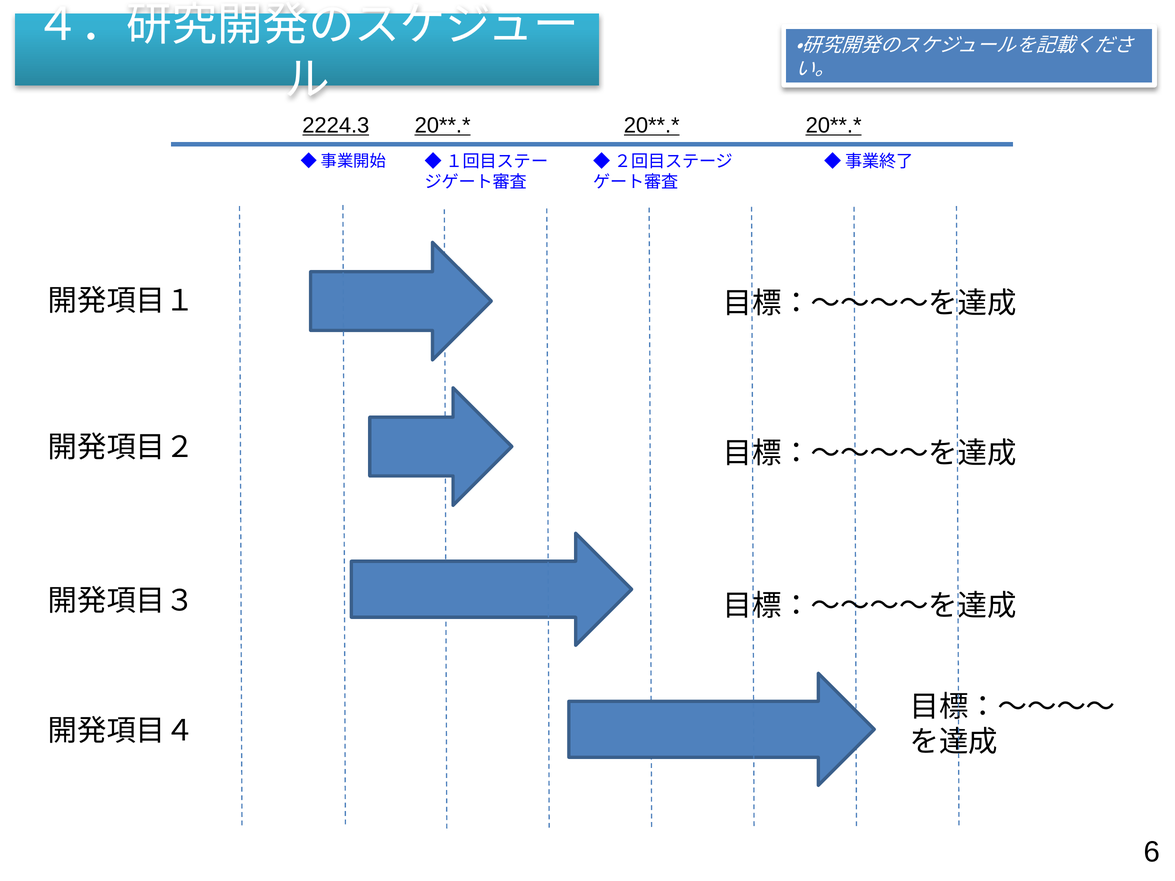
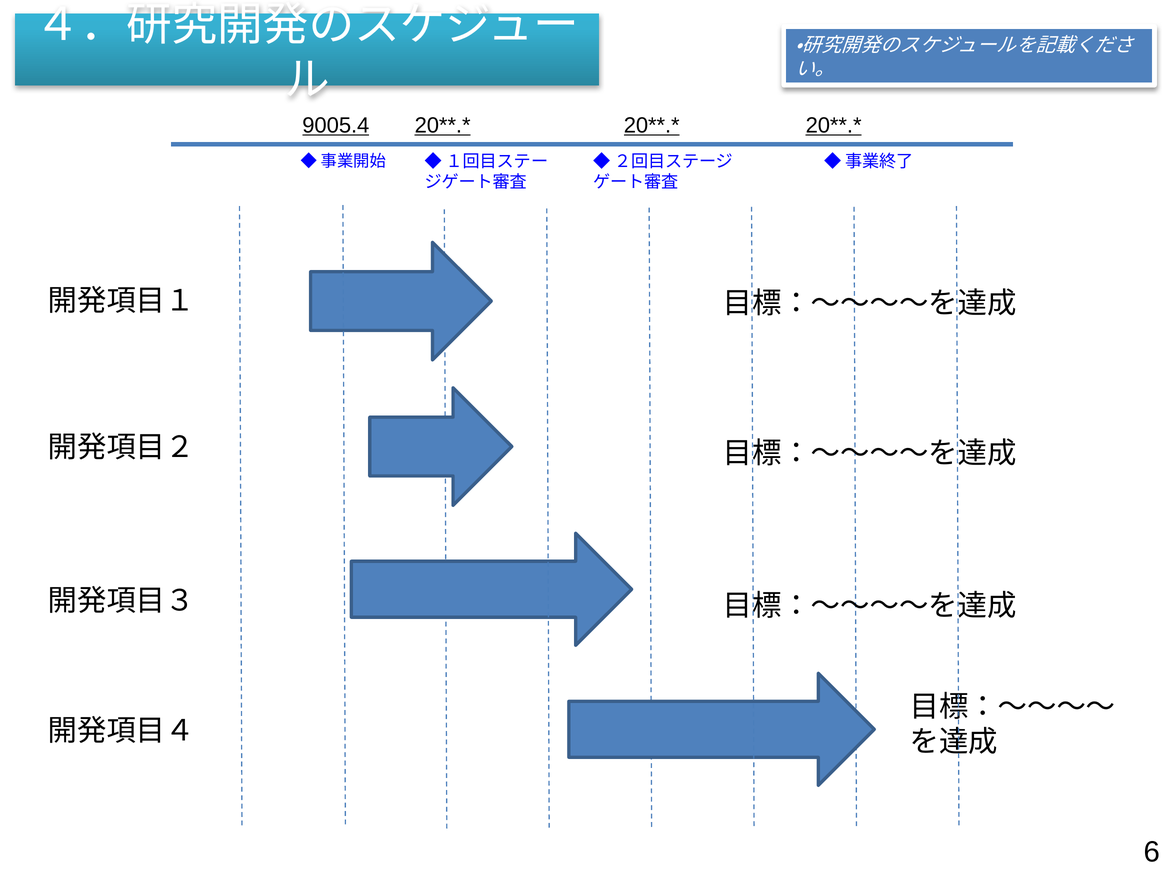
2224.3: 2224.3 -> 9005.4 (336, 125)
